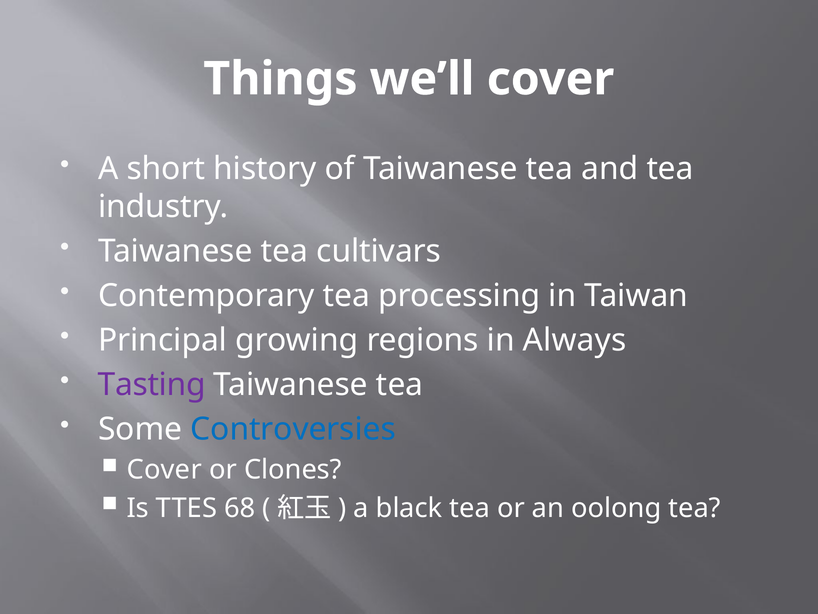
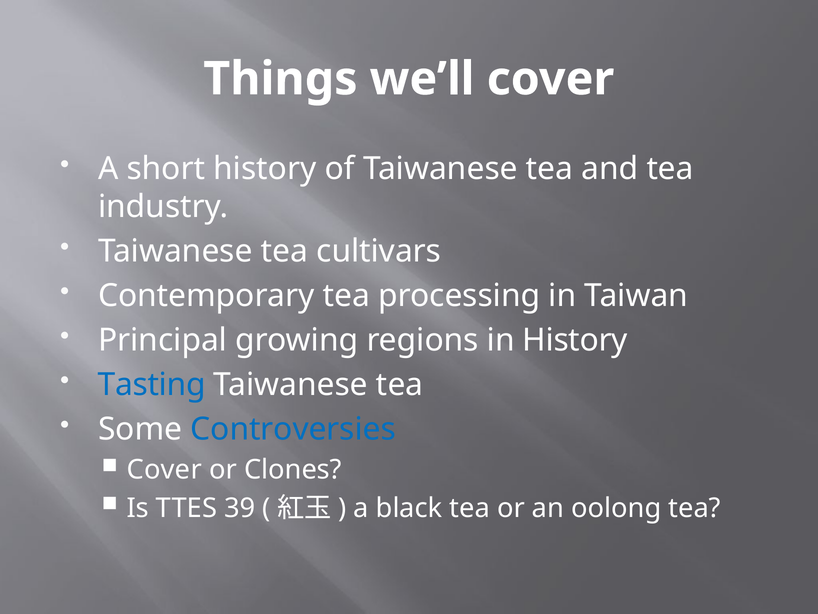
in Always: Always -> History (575, 340)
Tasting colour: purple -> blue (152, 384)
68: 68 -> 39 (240, 508)
